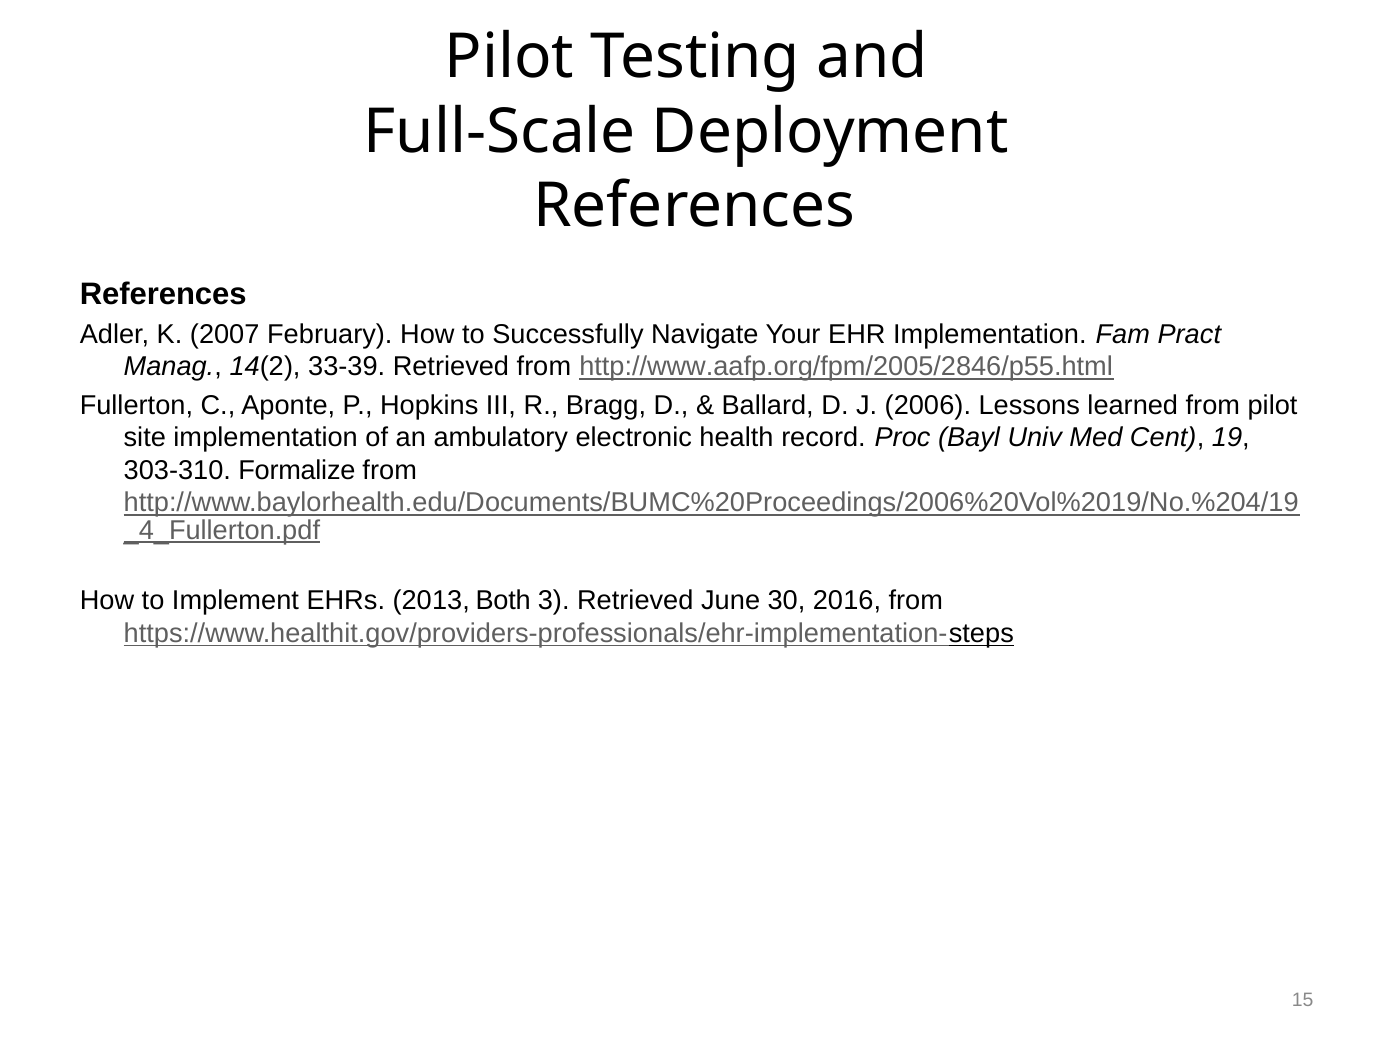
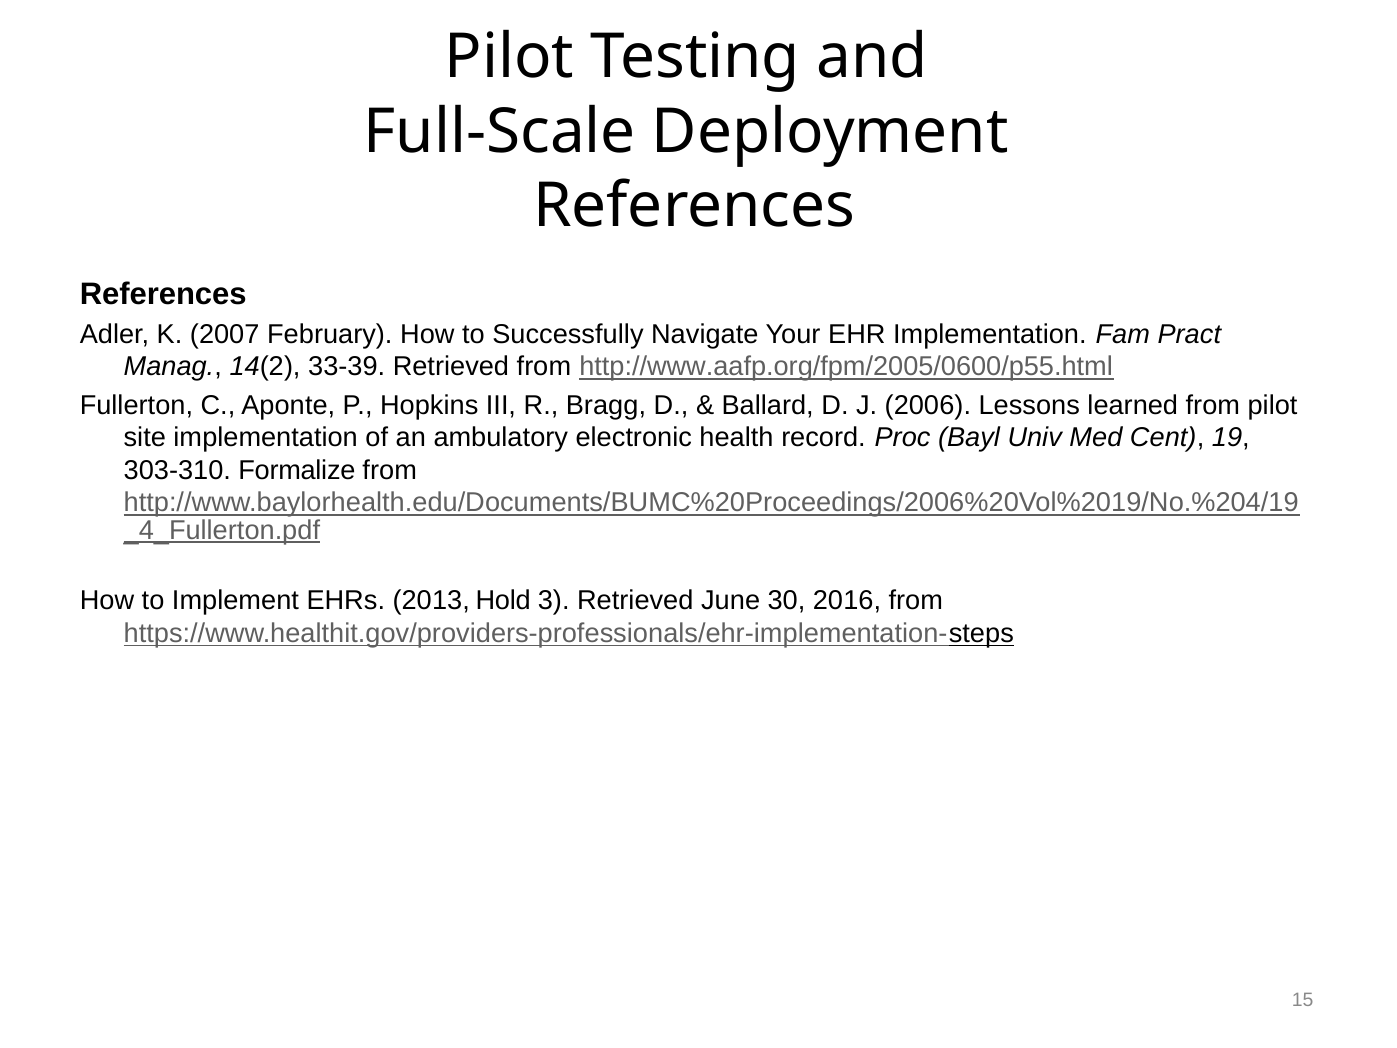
http://www.aafp.org/fpm/2005/2846/p55.html: http://www.aafp.org/fpm/2005/2846/p55.html -> http://www.aafp.org/fpm/2005/0600/p55.html (846, 367)
Both: Both -> Hold (503, 601)
